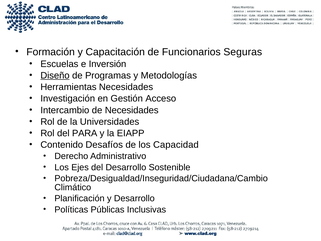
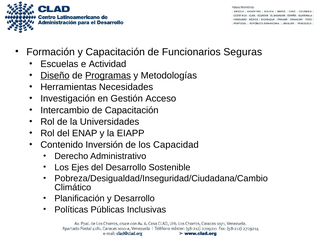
Inversión: Inversión -> Actividad (107, 64)
Programas underline: none -> present (108, 75)
de Necesidades: Necesidades -> Capacitación (132, 110)
PARA: PARA -> ENAP (85, 133)
Desafíos: Desafíos -> Inversión (104, 145)
